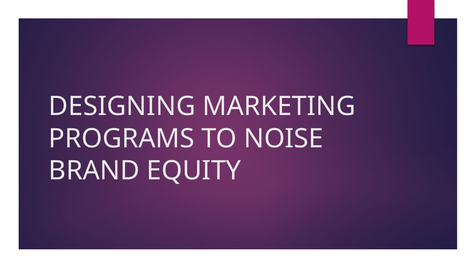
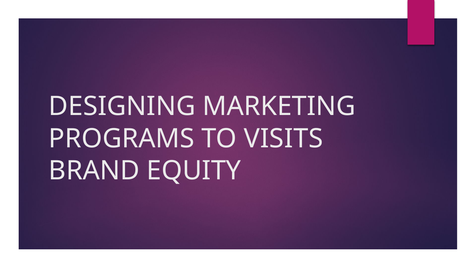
NOISE: NOISE -> VISITS (283, 138)
